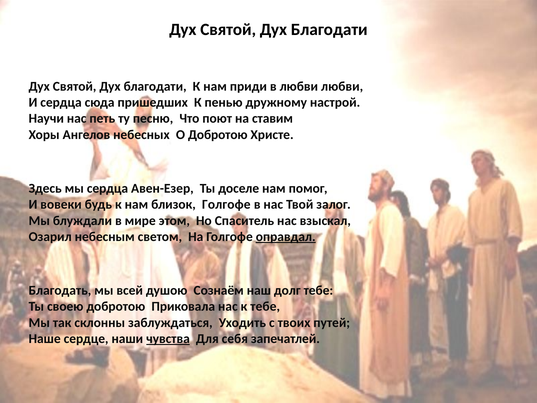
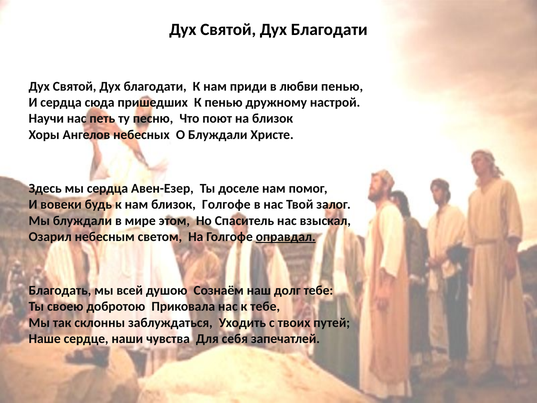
любви любви: любви -> пенью (342, 86)
на ставим: ставим -> близок (272, 118)
О Добротою: Добротою -> Блуждали (218, 135)
чувства underline: present -> none (168, 339)
